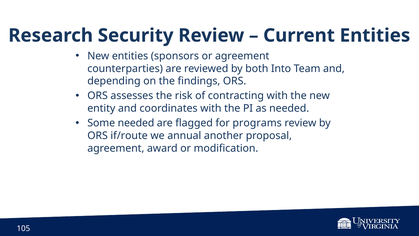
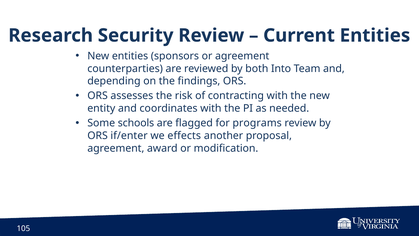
Some needed: needed -> schools (136, 123)
if/route: if/route -> if/enter (129, 136)
annual: annual -> effects (184, 136)
